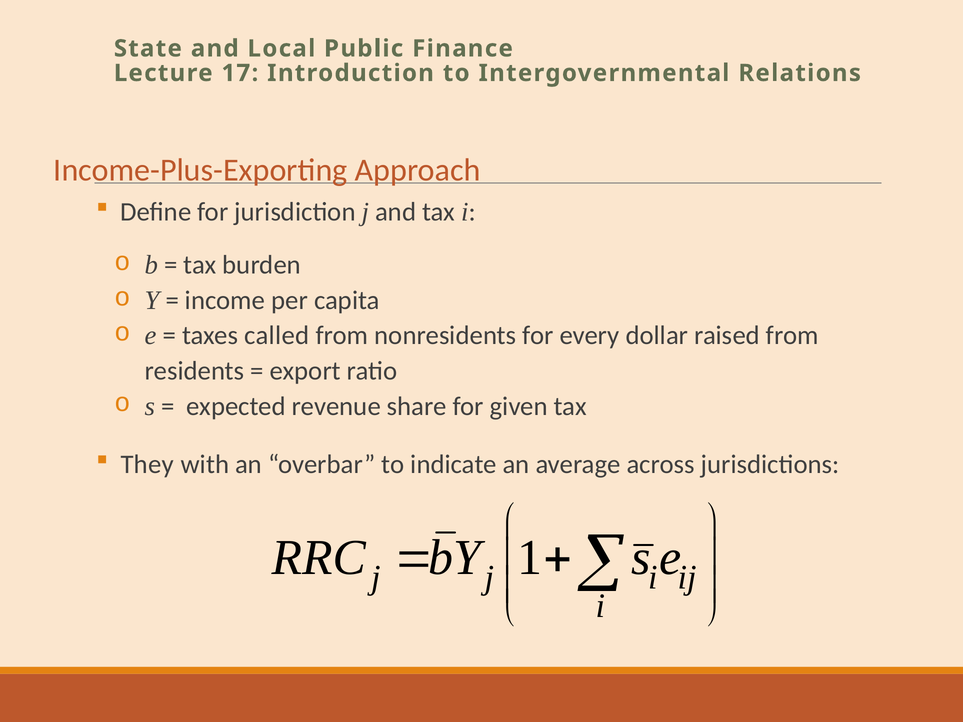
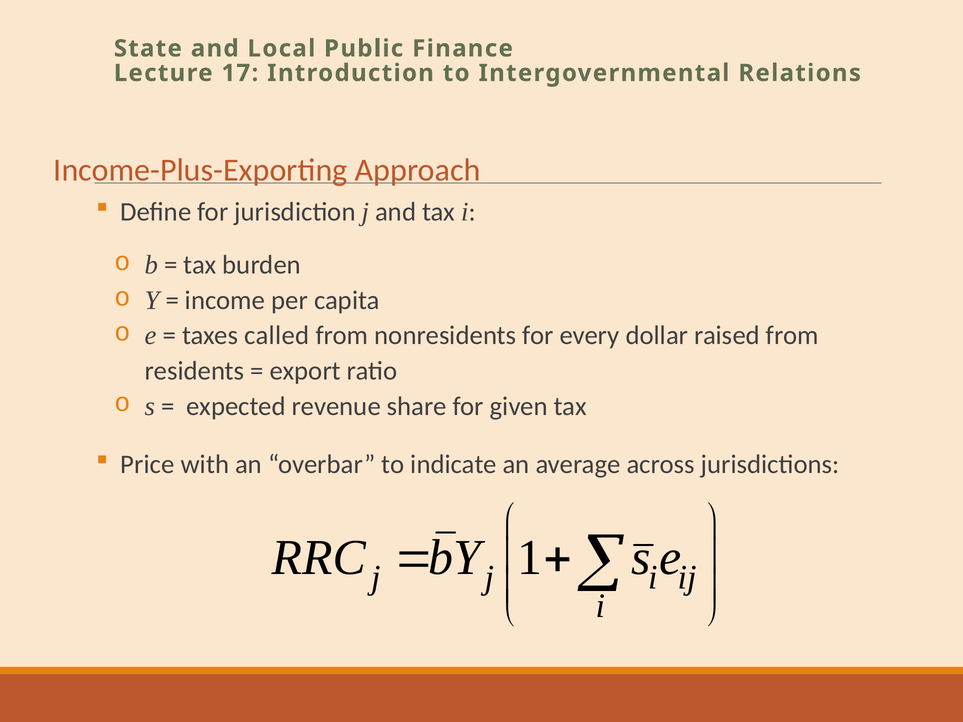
They: They -> Price (147, 465)
